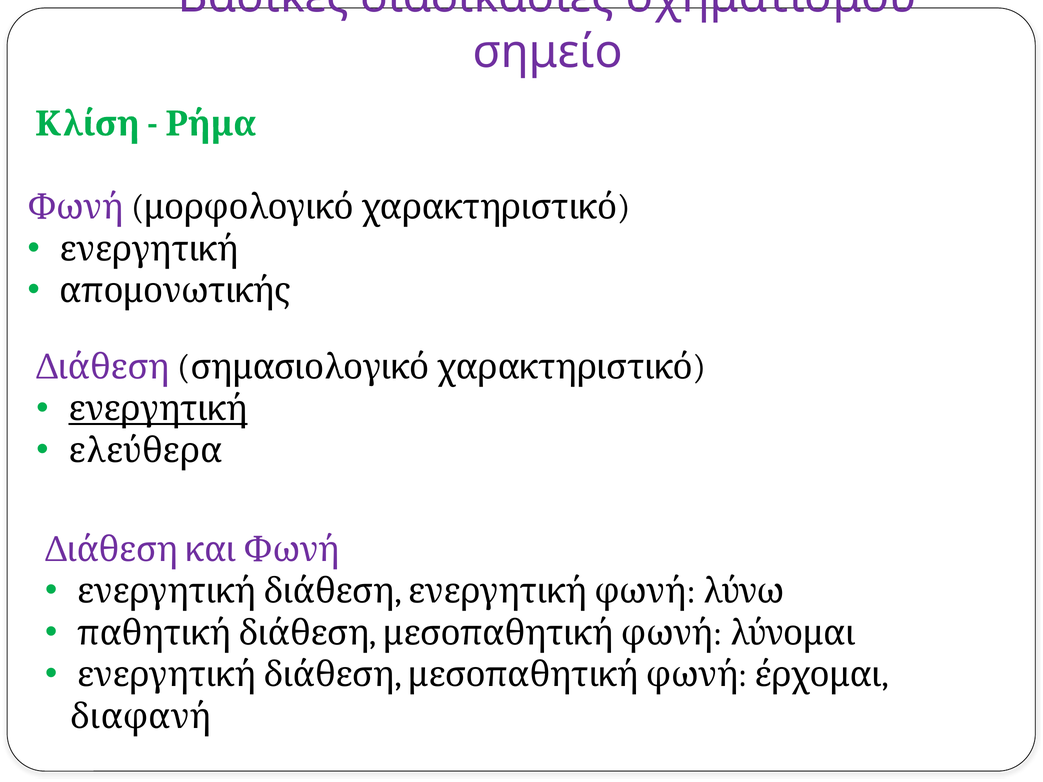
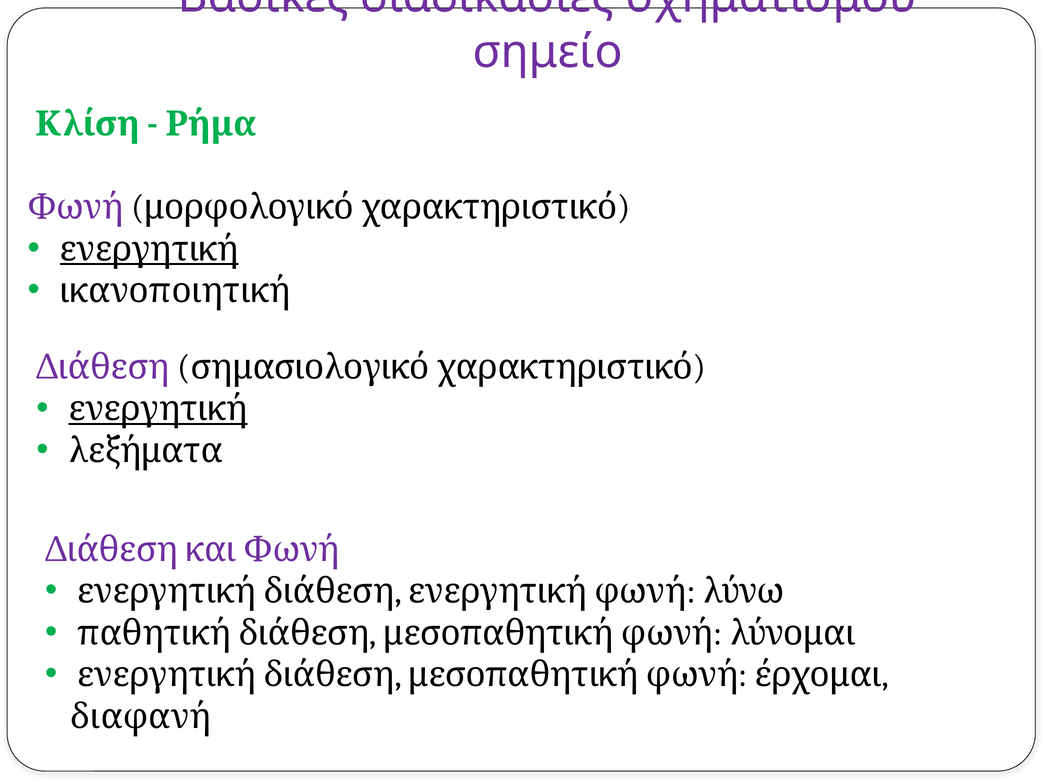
ενεργητική underline: none -> present (149, 249)
απομονωτικής: απομονωτικής -> ικανοποιητική (175, 291)
ελεύθερα: ελεύθερα -> λεξήματα (146, 451)
